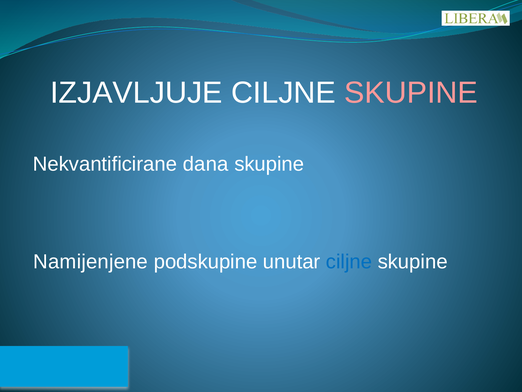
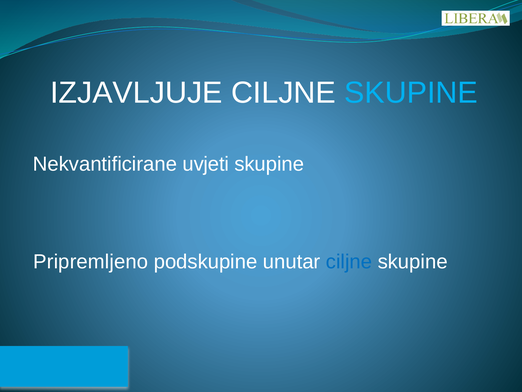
SKUPINE colour: pink -> light blue (411, 93)
dana: dana -> uvjeti (206, 164)
Namijenjene: Namijenjene -> Pripremljeno (91, 262)
